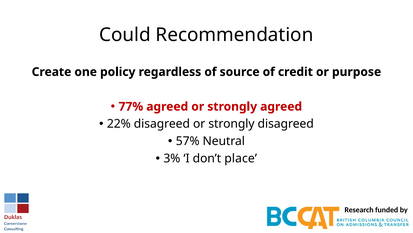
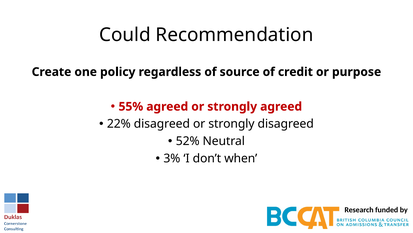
77%: 77% -> 55% (131, 106)
57%: 57% -> 52% (188, 141)
place: place -> when (241, 158)
